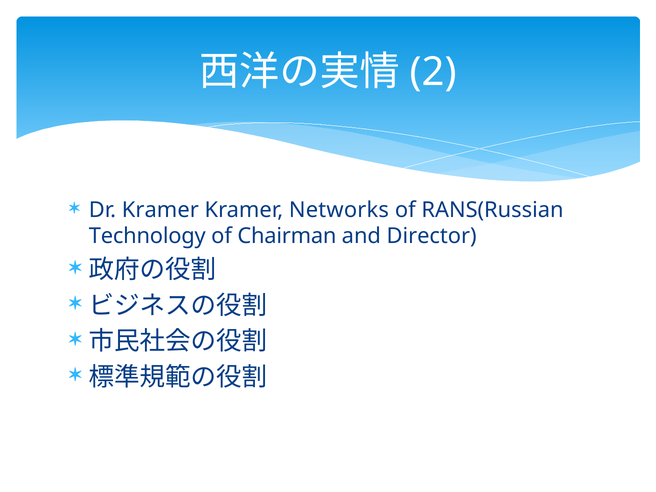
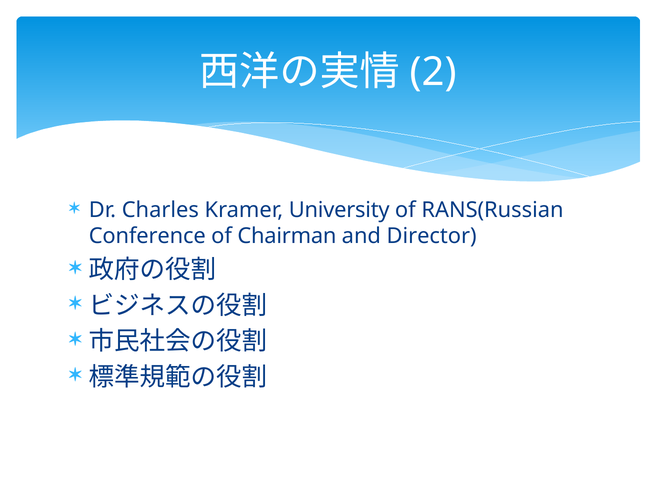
Dr Kramer: Kramer -> Charles (160, 210)
Networks: Networks -> University (339, 210)
Technology: Technology -> Conference (147, 236)
